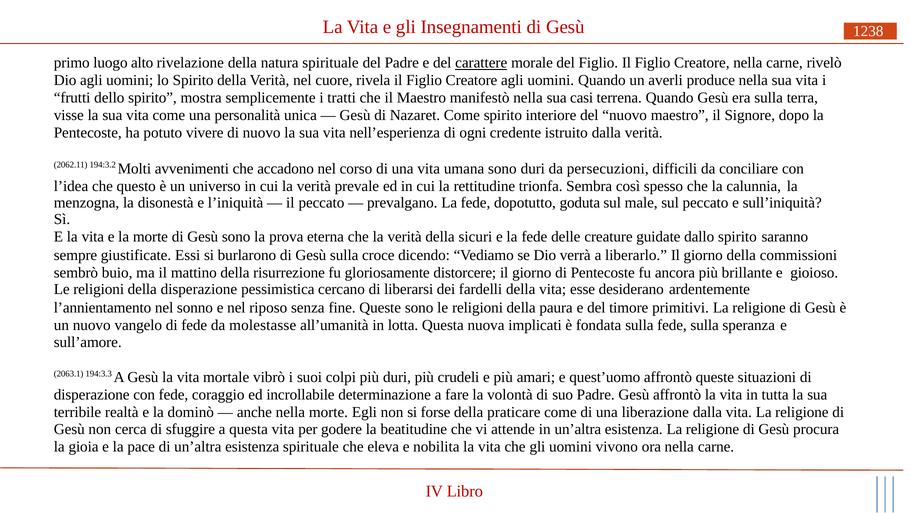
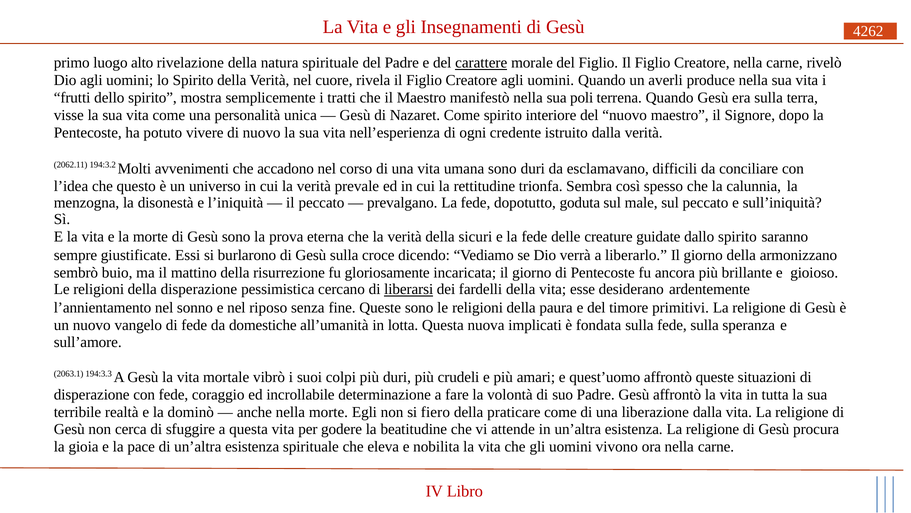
1238: 1238 -> 4262 (868, 31)
casi: casi -> poli (582, 98)
persecuzioni: persecuzioni -> esclamavano (608, 169)
commissioni: commissioni -> armonizzano (798, 255)
distorcere: distorcere -> incaricata (465, 273)
liberarsi underline: none -> present (409, 289)
molestasse: molestasse -> domestiche (263, 325)
forse: forse -> fiero (435, 412)
